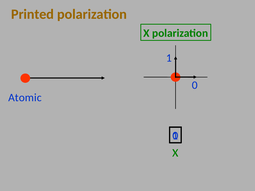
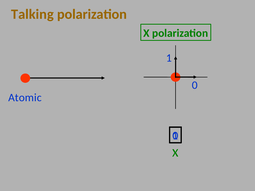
Printed: Printed -> Talking (32, 14)
